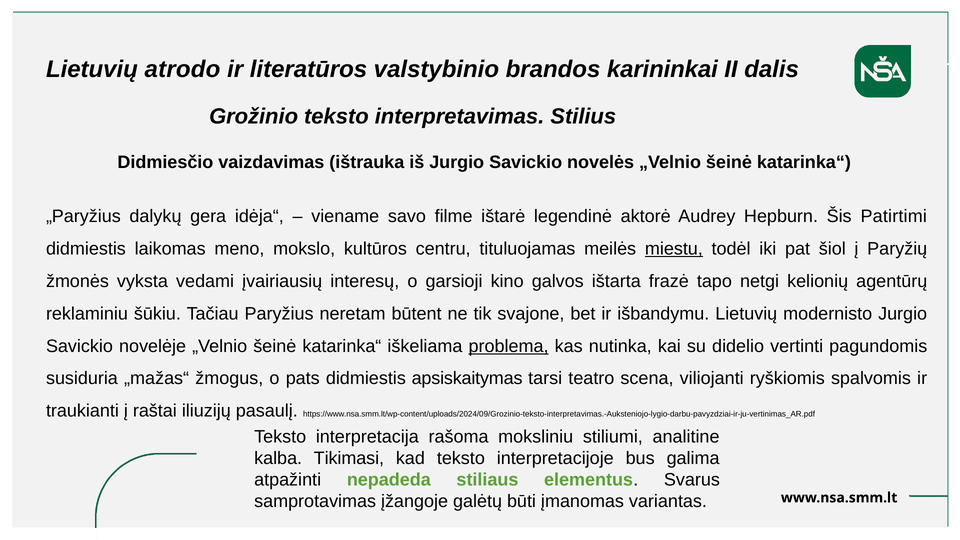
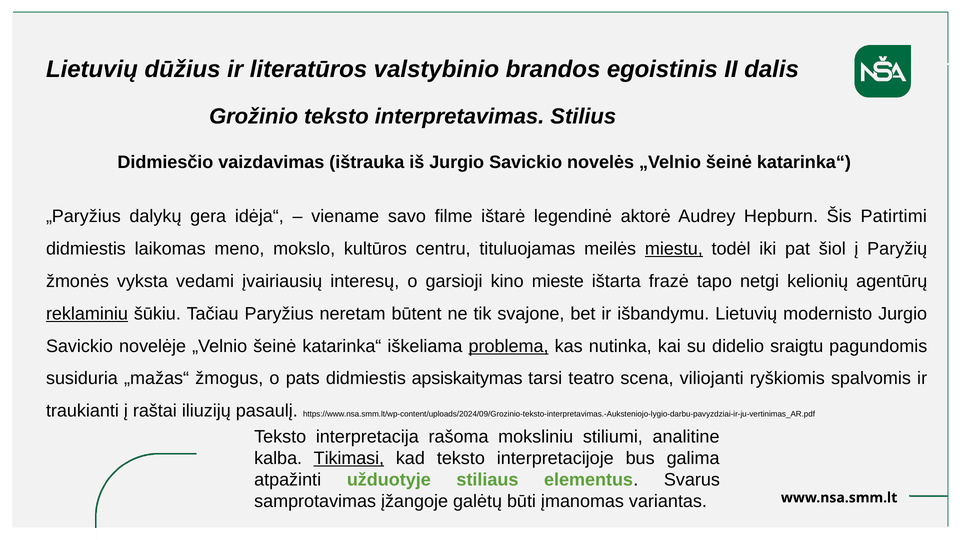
atrodo: atrodo -> dūžius (183, 70)
karininkai: karininkai -> egoistinis (662, 70)
galvos: galvos -> mieste (558, 281)
reklaminiu underline: none -> present (87, 314)
vertinti: vertinti -> sraigtu (797, 346)
Tikimasi underline: none -> present (349, 458)
nepadeda: nepadeda -> užduotyje (389, 480)
